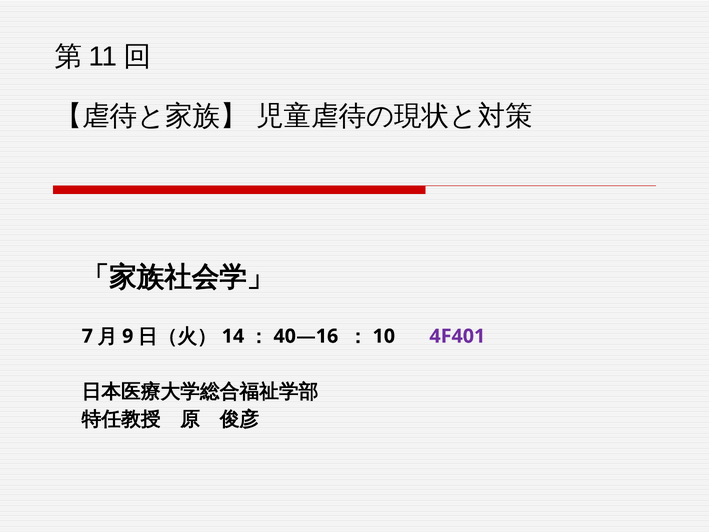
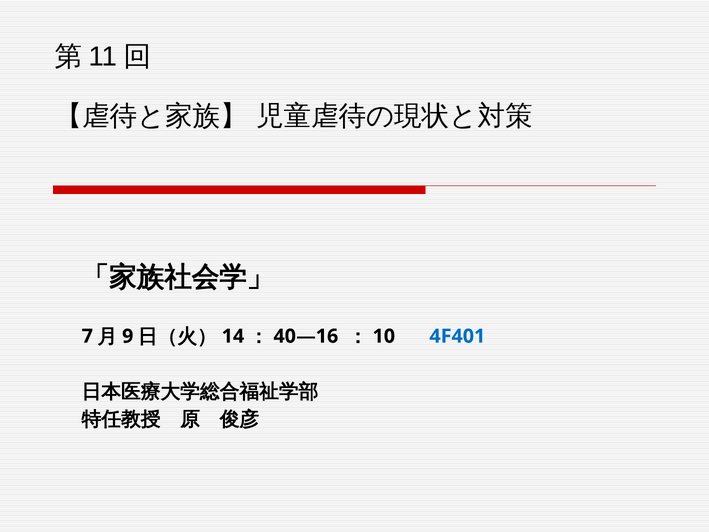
4F401 colour: purple -> blue (457, 336)
